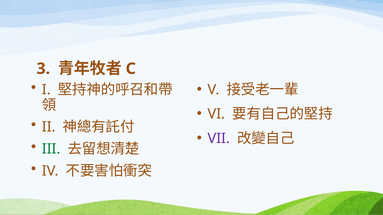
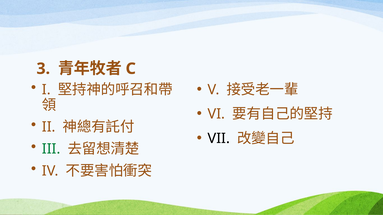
VII colour: purple -> black (219, 139)
